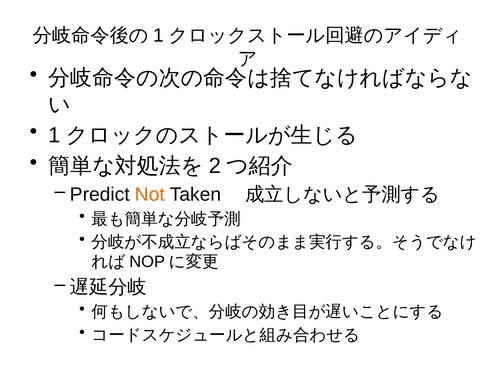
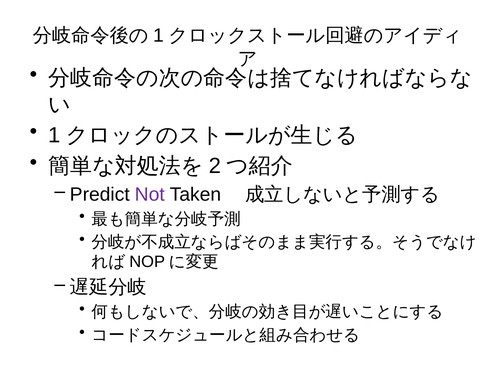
Not colour: orange -> purple (150, 195)
